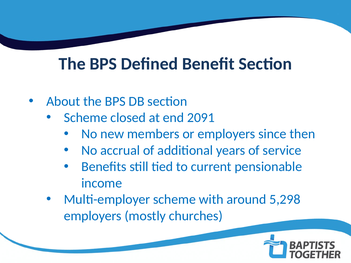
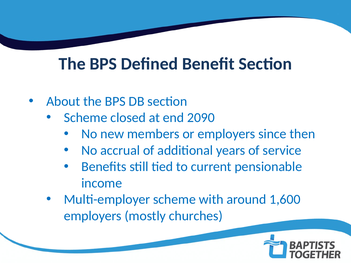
2091: 2091 -> 2090 (201, 118)
5,298: 5,298 -> 1,600 (285, 200)
